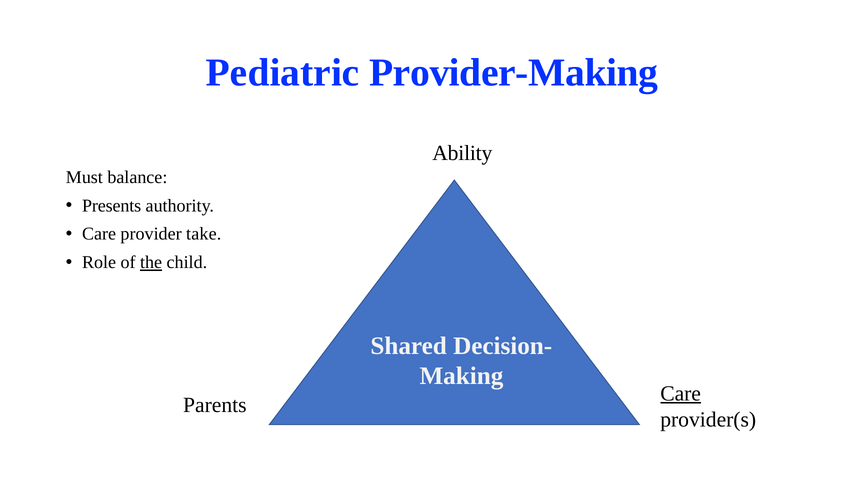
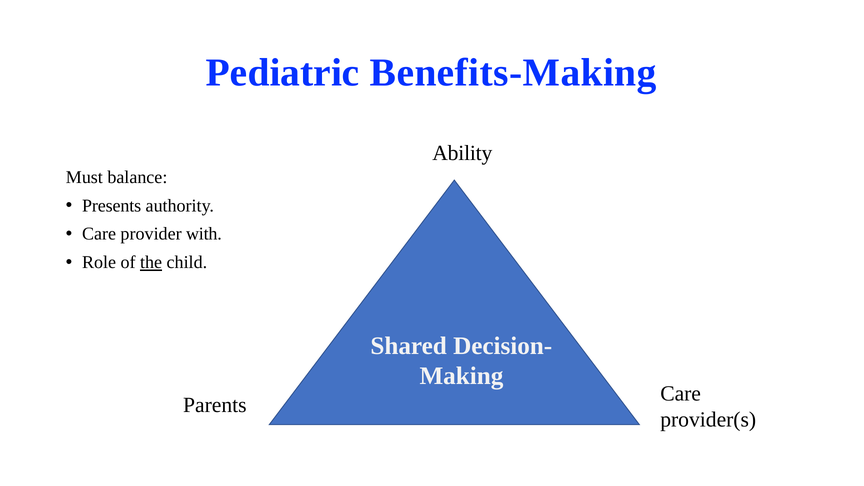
Provider-Making: Provider-Making -> Benefits-Making (513, 73)
take: take -> with (204, 234)
Care underline: present -> none (681, 394)
